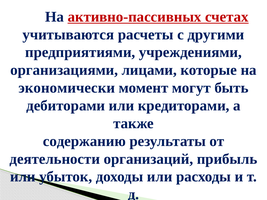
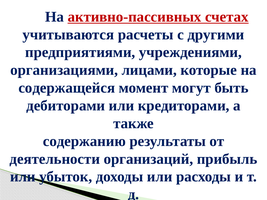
экономически: экономически -> содержащейся (67, 88)
